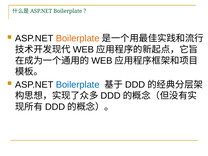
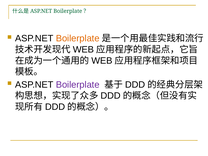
Boilerplate colour: blue -> purple (78, 85)
